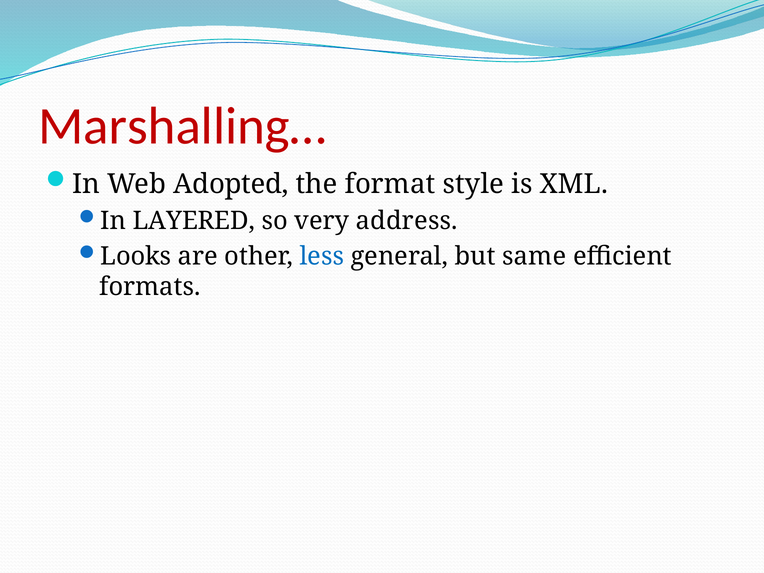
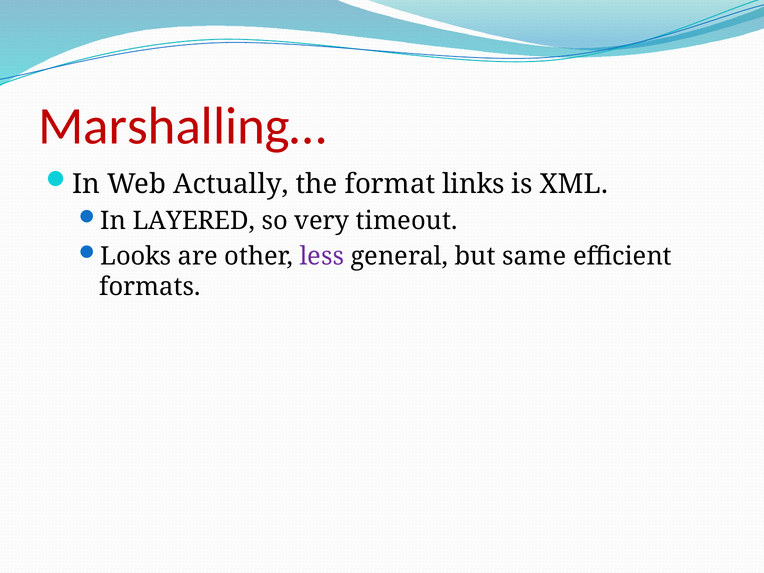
Adopted: Adopted -> Actually (231, 184)
style: style -> links (474, 184)
address: address -> timeout (407, 221)
less colour: blue -> purple (322, 256)
